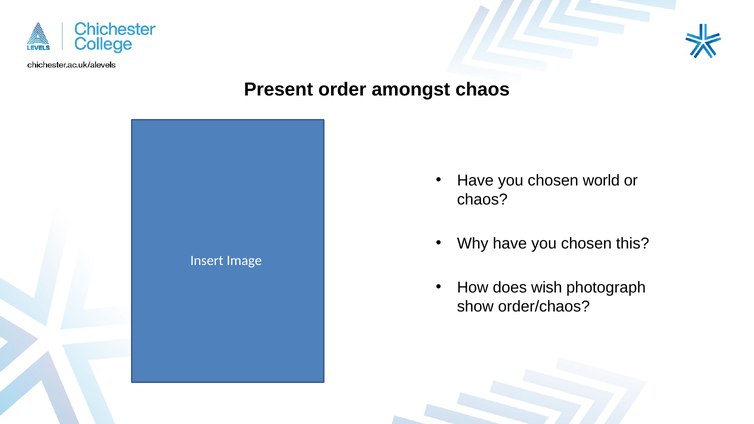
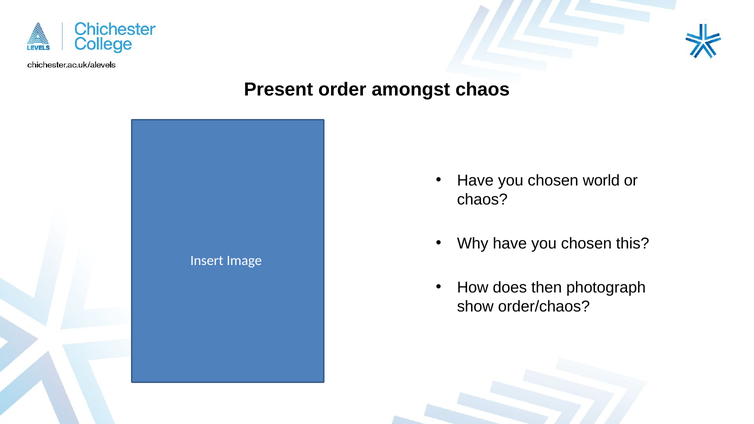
wish: wish -> then (547, 288)
